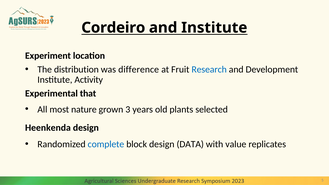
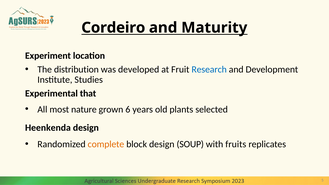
and Institute: Institute -> Maturity (214, 28)
difference: difference -> developed (139, 69)
Activity: Activity -> Studies (89, 80)
3: 3 -> 6 (128, 109)
complete colour: blue -> orange (106, 144)
DATA: DATA -> SOUP (190, 144)
value: value -> fruits (236, 144)
